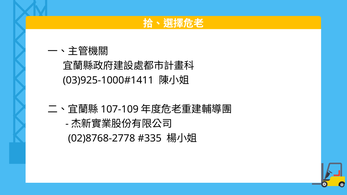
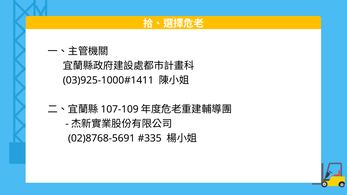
02)8768-2778: 02)8768-2778 -> 02)8768-5691 (102, 139)
